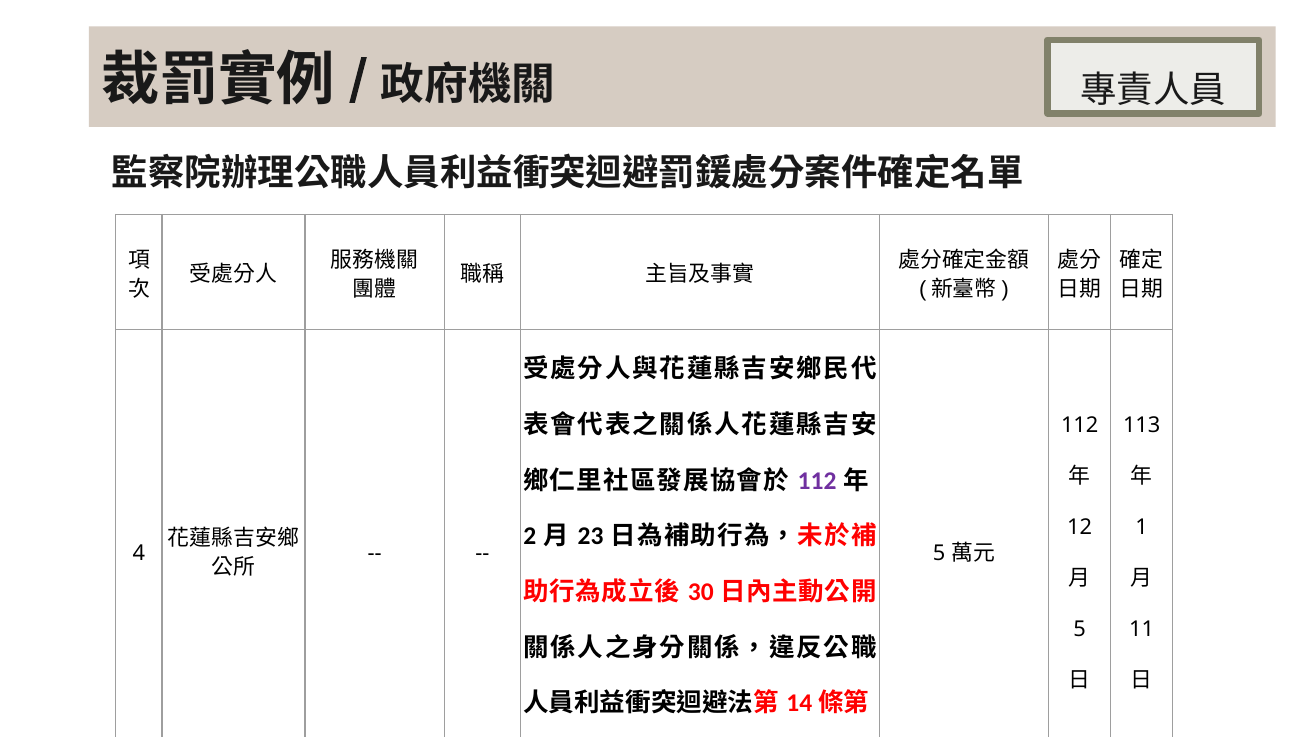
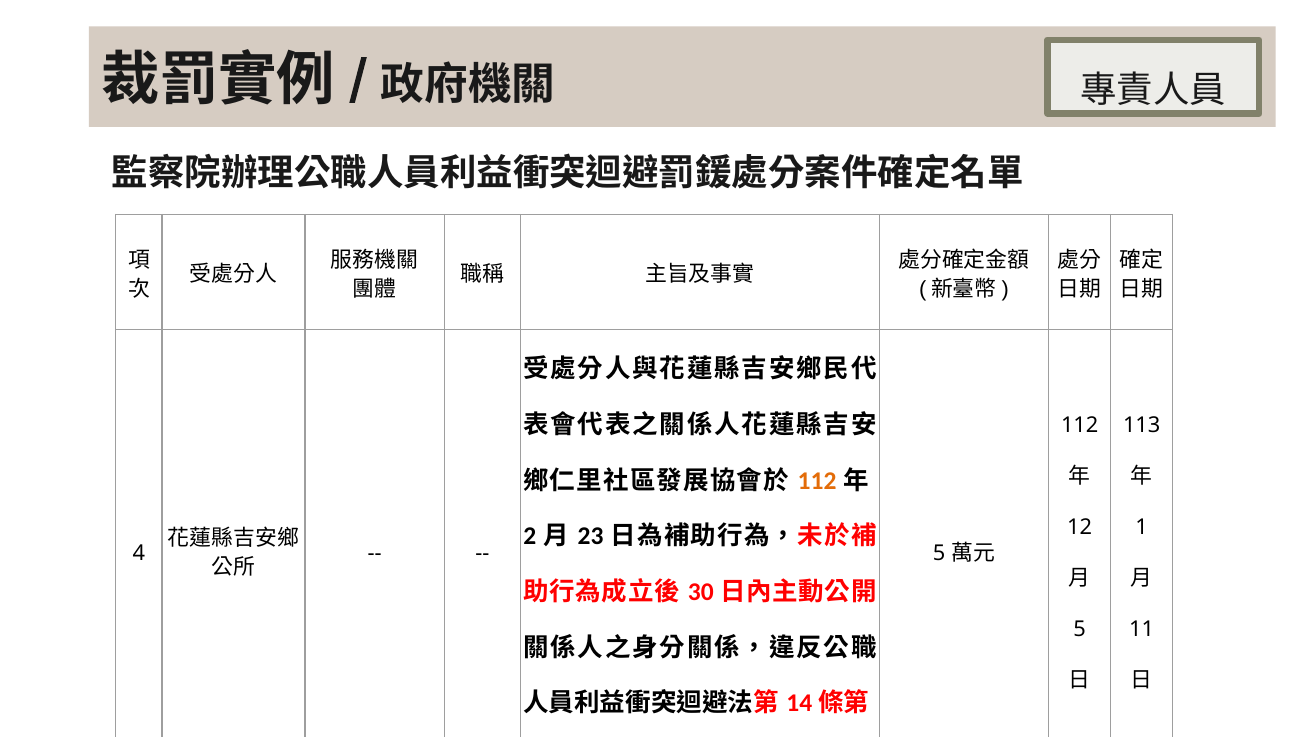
112 colour: purple -> orange (817, 481)
